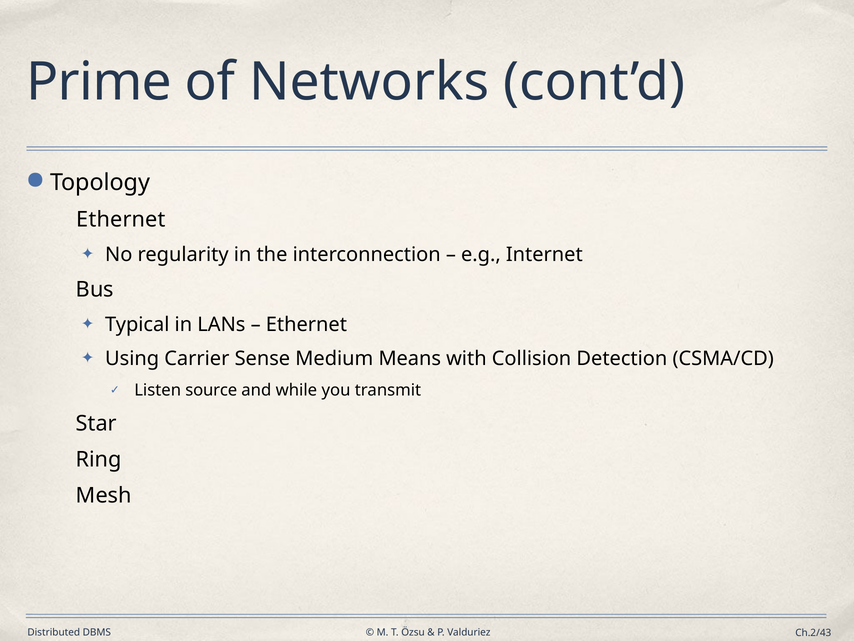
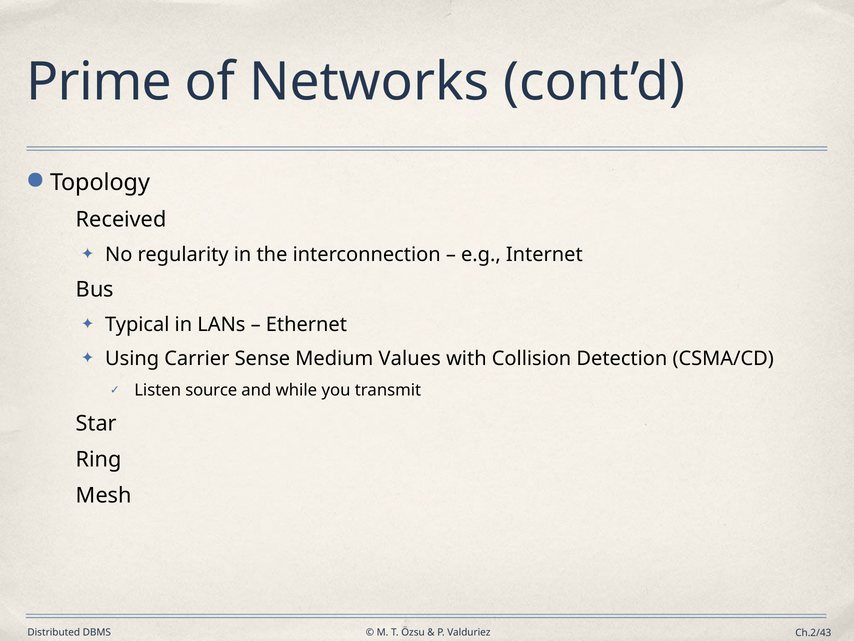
Ethernet: Ethernet -> Received (121, 219)
Means: Means -> Values (410, 358)
